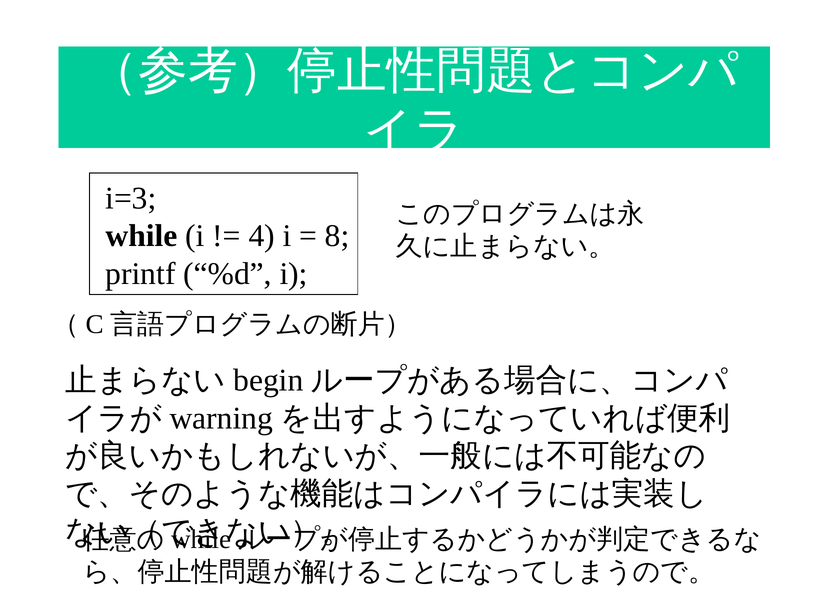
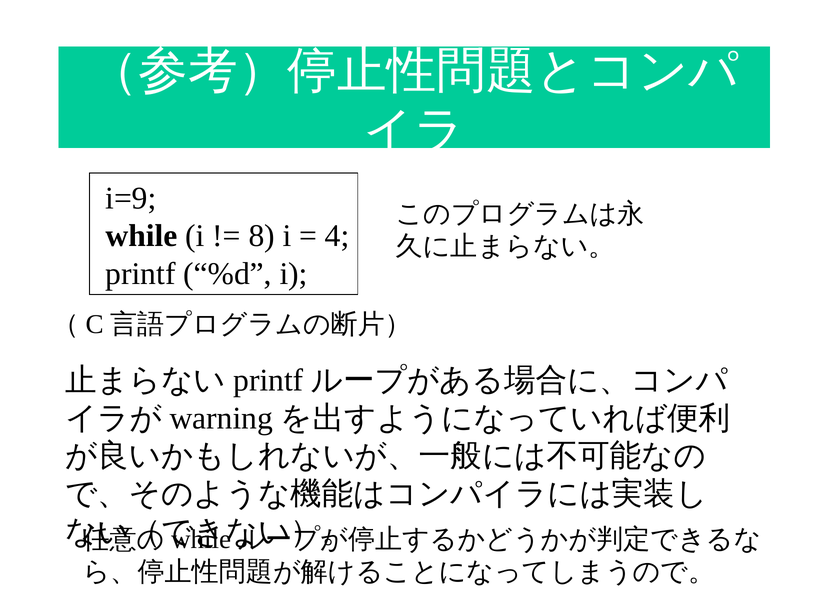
i=3: i=3 -> i=9 (131, 198)
4: 4 -> 8 (262, 236)
8: 8 -> 4 (337, 236)
begin: begin -> printf (268, 381)
